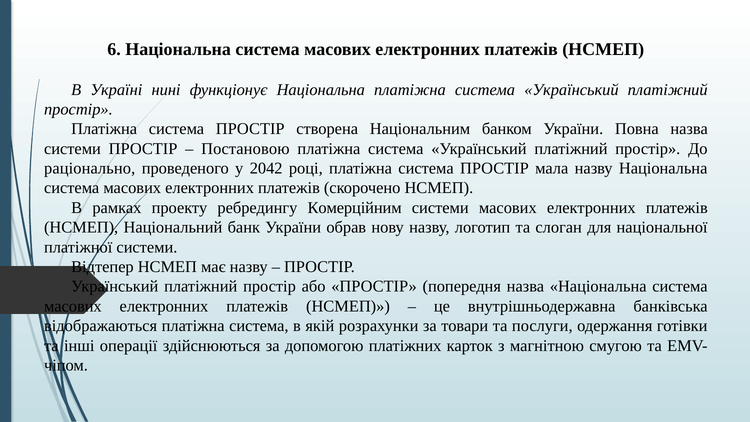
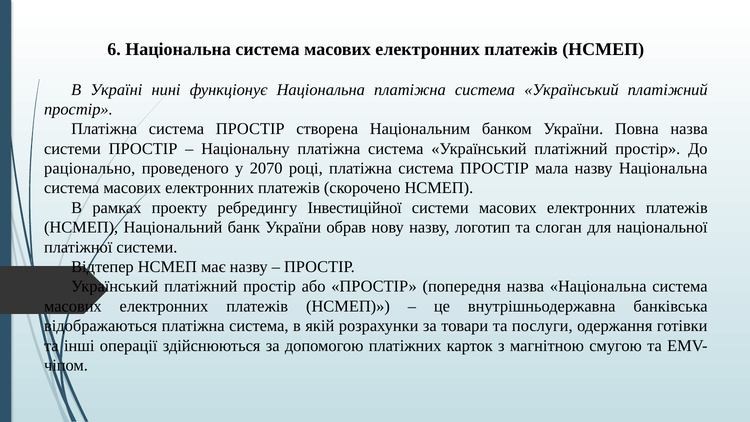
Постановою: Постановою -> Національну (245, 149)
2042: 2042 -> 2070 (266, 168)
Комерційним: Комерційним -> Інвестиційної (355, 208)
